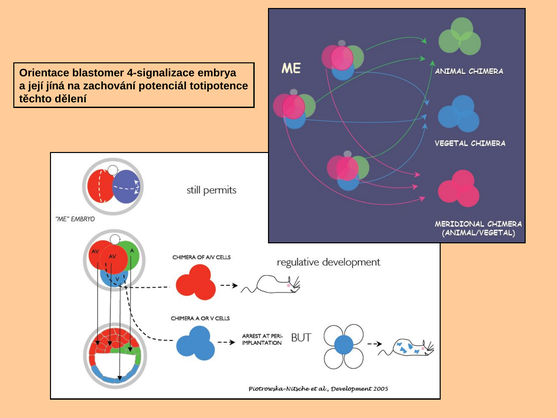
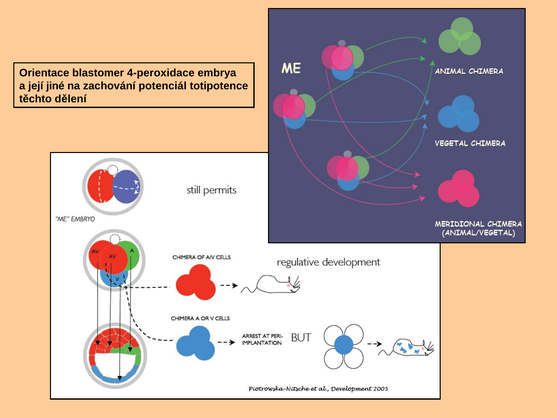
4-signalizace: 4-signalizace -> 4-peroxidace (161, 73)
jíná: jíná -> jiné (55, 86)
